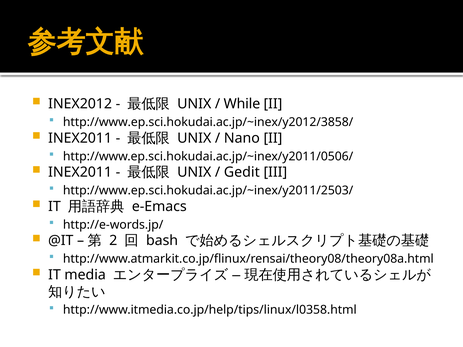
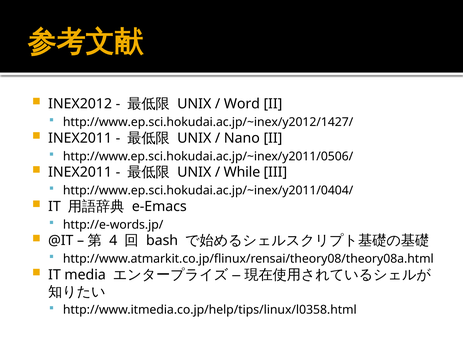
While: While -> Word (242, 104)
http://www.ep.sci.hokudai.ac.jp/~inex/y2012/3858/: http://www.ep.sci.hokudai.ac.jp/~inex/y2012/3858/ -> http://www.ep.sci.hokudai.ac.jp/~inex/y2012/1427/ (208, 122)
Gedit: Gedit -> While (242, 172)
http://www.ep.sci.hokudai.ac.jp/~inex/y2011/2503/: http://www.ep.sci.hokudai.ac.jp/~inex/y2011/2503/ -> http://www.ep.sci.hokudai.ac.jp/~inex/y2011/0404/ (208, 191)
2: 2 -> 4 (113, 241)
